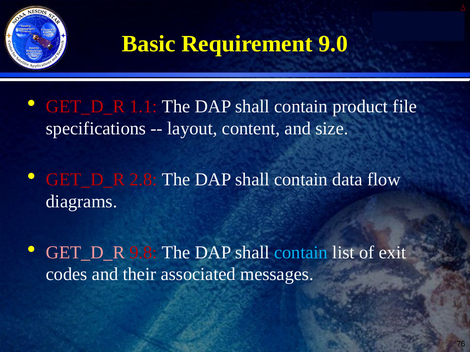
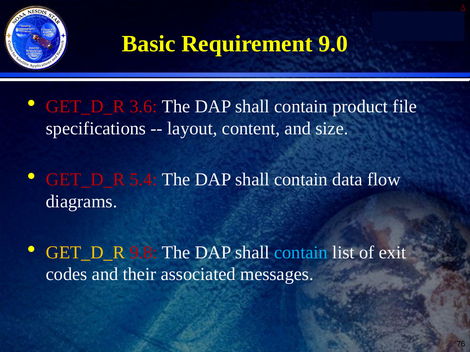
1.1: 1.1 -> 3.6 (143, 107)
2.8: 2.8 -> 5.4 (143, 180)
GET_D_R colour: pink -> yellow (85, 253)
